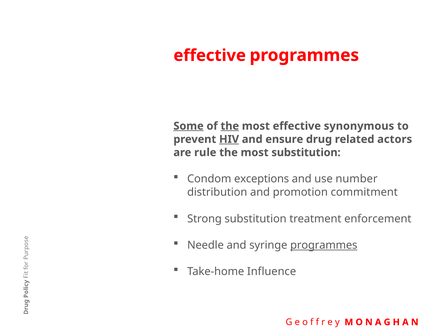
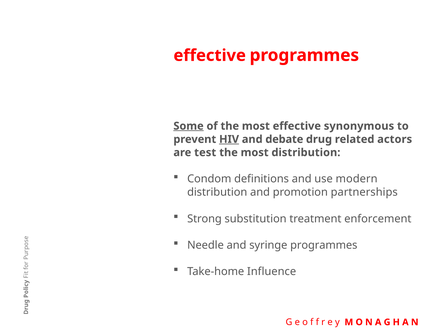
the underline: present -> none (230, 126)
ensure: ensure -> debate (284, 139)
rule: rule -> test (205, 152)
most substitution: substitution -> distribution (306, 152)
exceptions: exceptions -> definitions (262, 179)
number: number -> modern (357, 179)
commitment: commitment -> partnerships (364, 192)
programmes underline: present -> none (324, 245)
